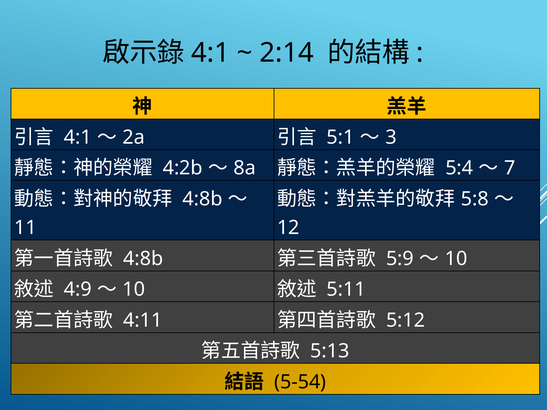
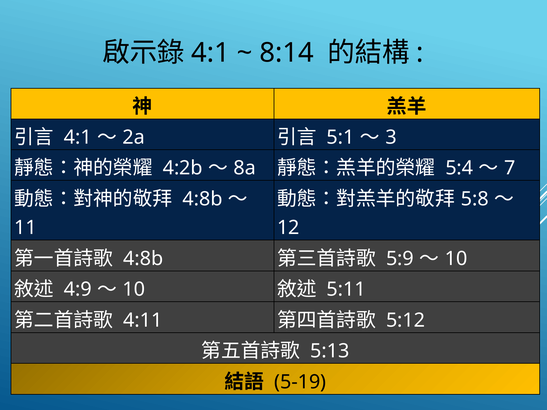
2:14: 2:14 -> 8:14 (287, 53)
5-54: 5-54 -> 5-19 (300, 382)
